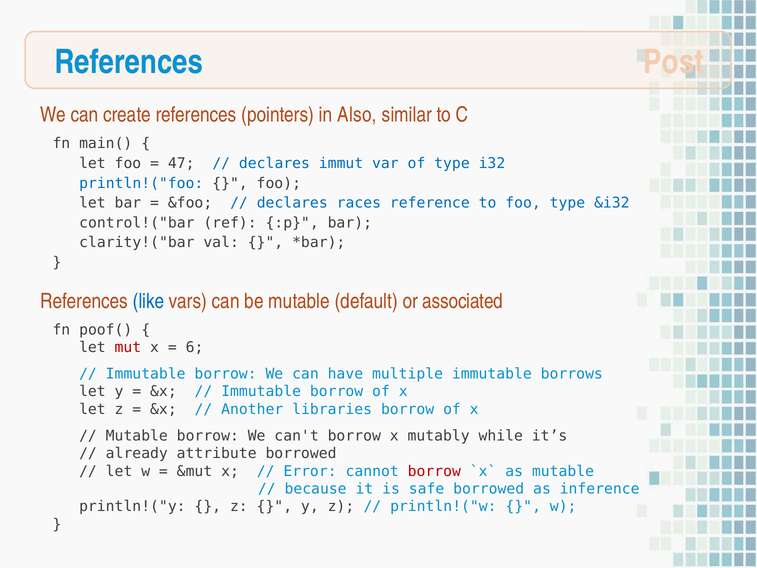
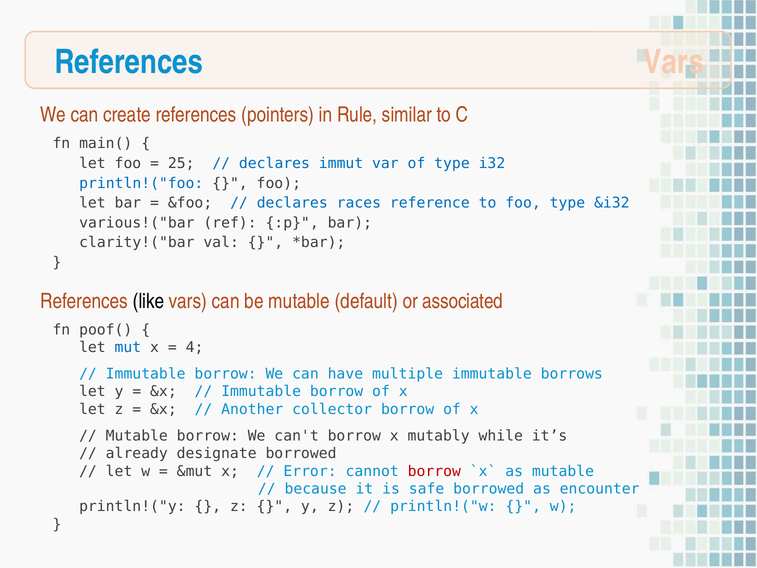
References Post: Post -> Vars (673, 62)
Also: Also -> Rule (357, 115)
47: 47 -> 25 (181, 163)
control!("bar: control!("bar -> various!("bar (137, 223)
like colour: blue -> black (149, 301)
mut colour: red -> blue (128, 347)
6: 6 -> 4 (195, 347)
libraries: libraries -> collector (332, 409)
attribute: attribute -> designate (217, 453)
inference: inference -> encounter (600, 489)
